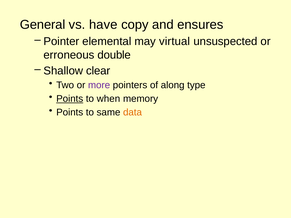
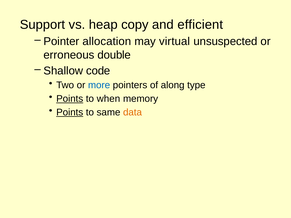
General: General -> Support (43, 25)
have: have -> heap (103, 25)
ensures: ensures -> efficient (200, 25)
elemental: elemental -> allocation (107, 41)
clear: clear -> code (98, 71)
more colour: purple -> blue (99, 85)
Points underline: none -> present (70, 112)
